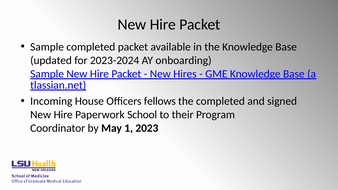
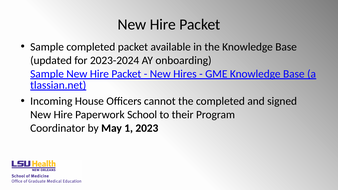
fellows: fellows -> cannot (160, 101)
